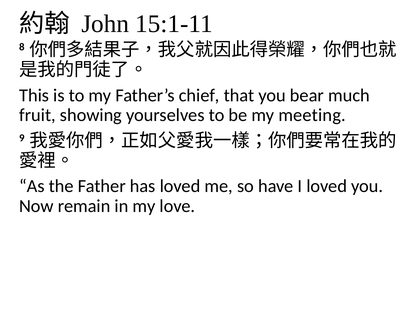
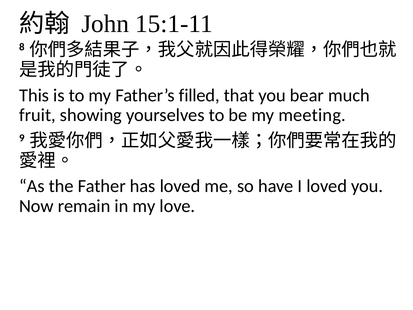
chief: chief -> filled (199, 95)
